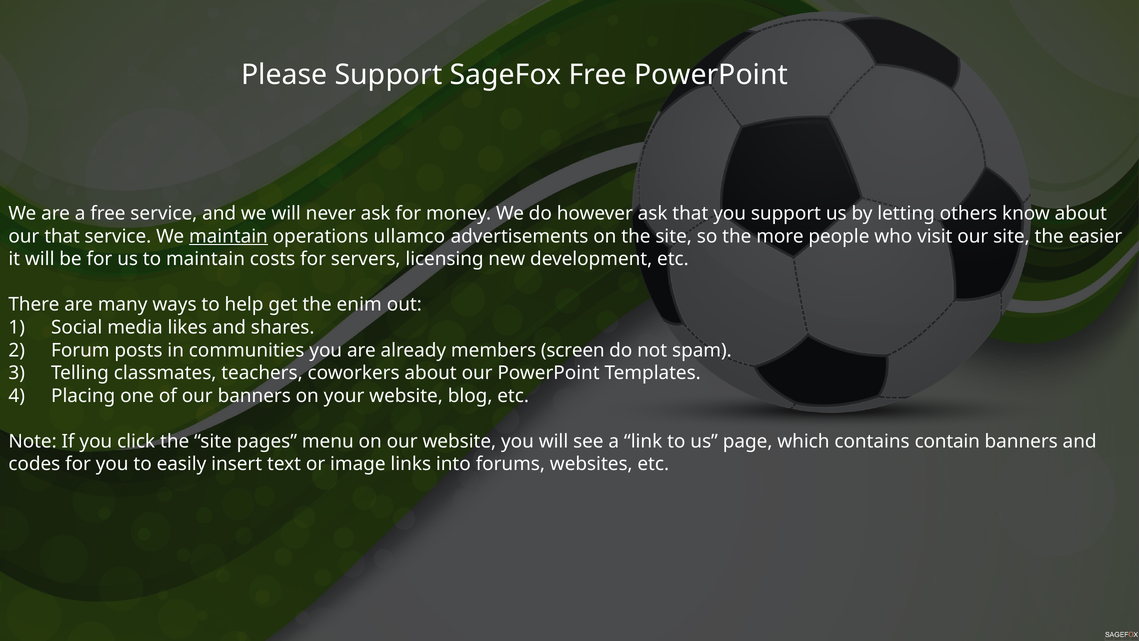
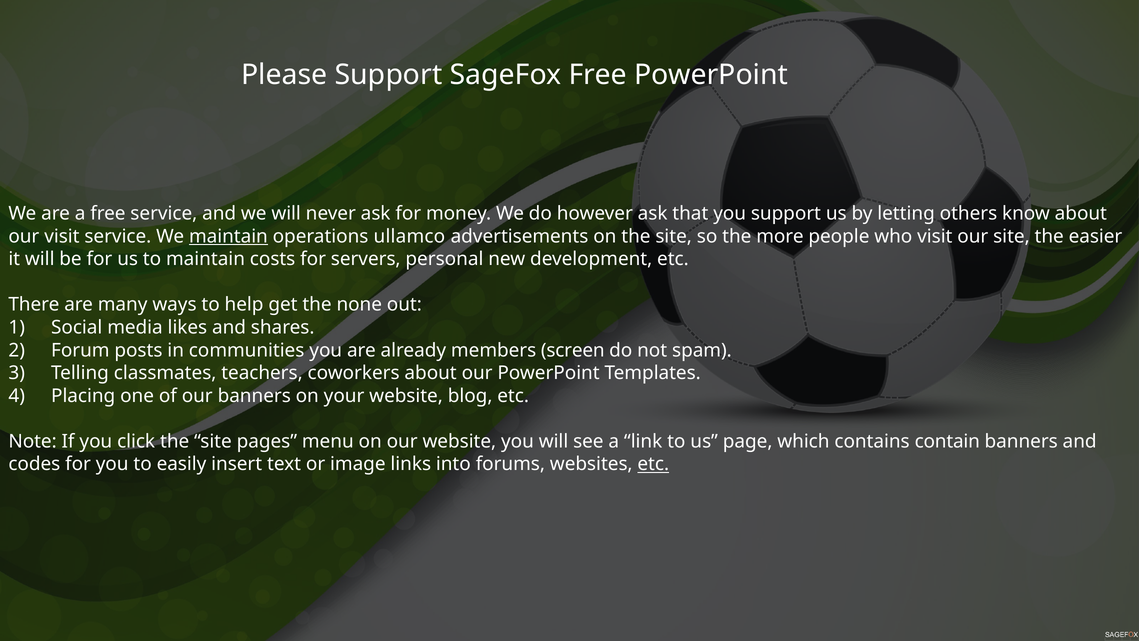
our that: that -> visit (62, 236)
licensing: licensing -> personal (444, 259)
enim: enim -> none (359, 305)
etc underline: none -> present (653, 464)
